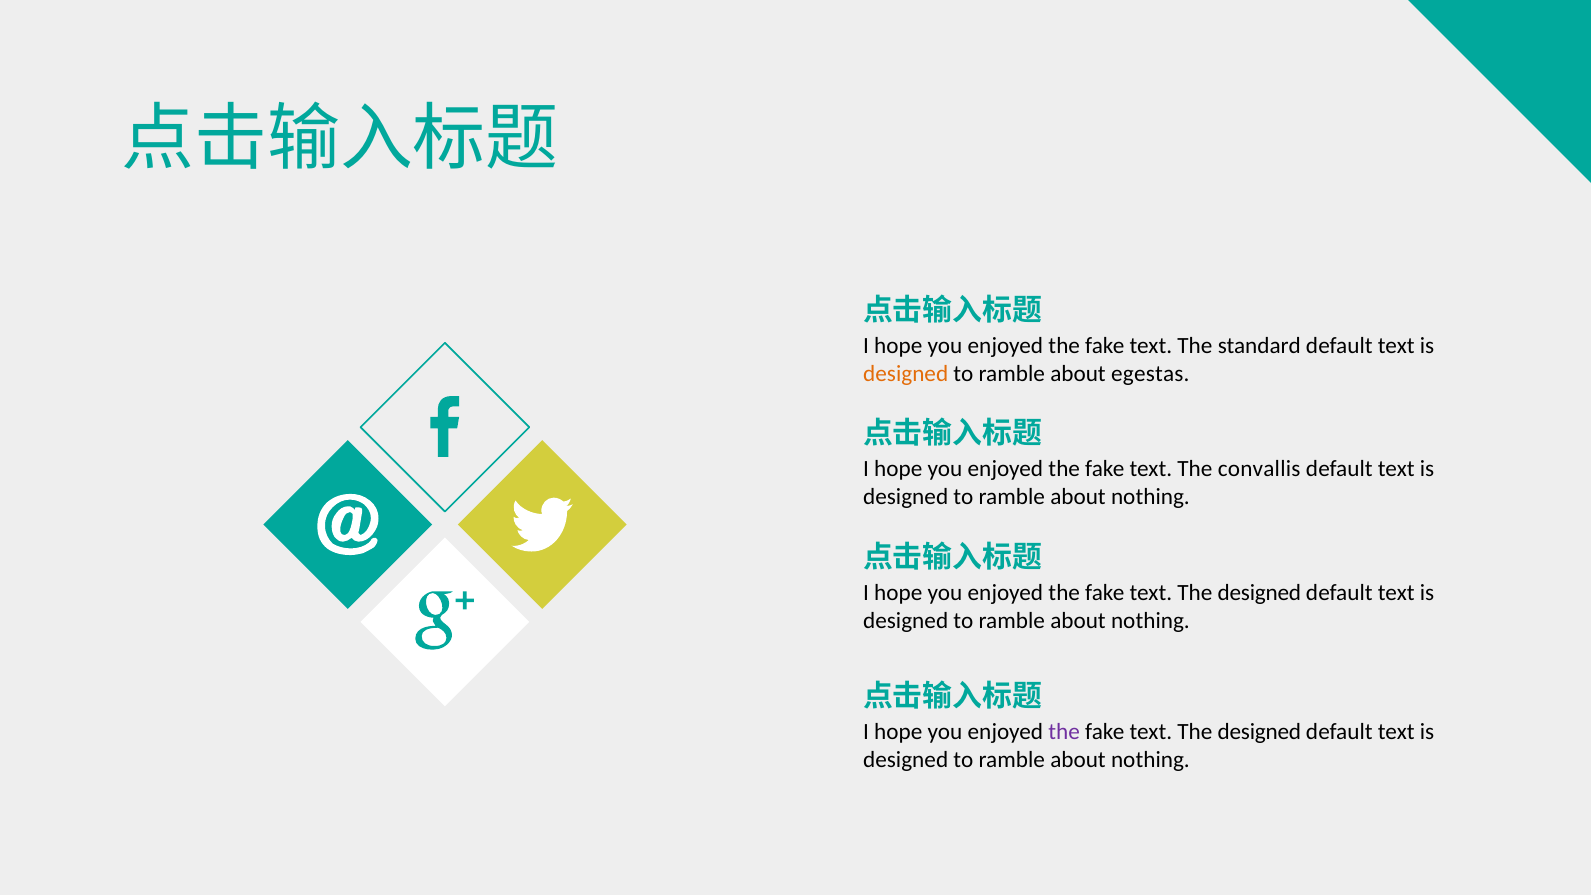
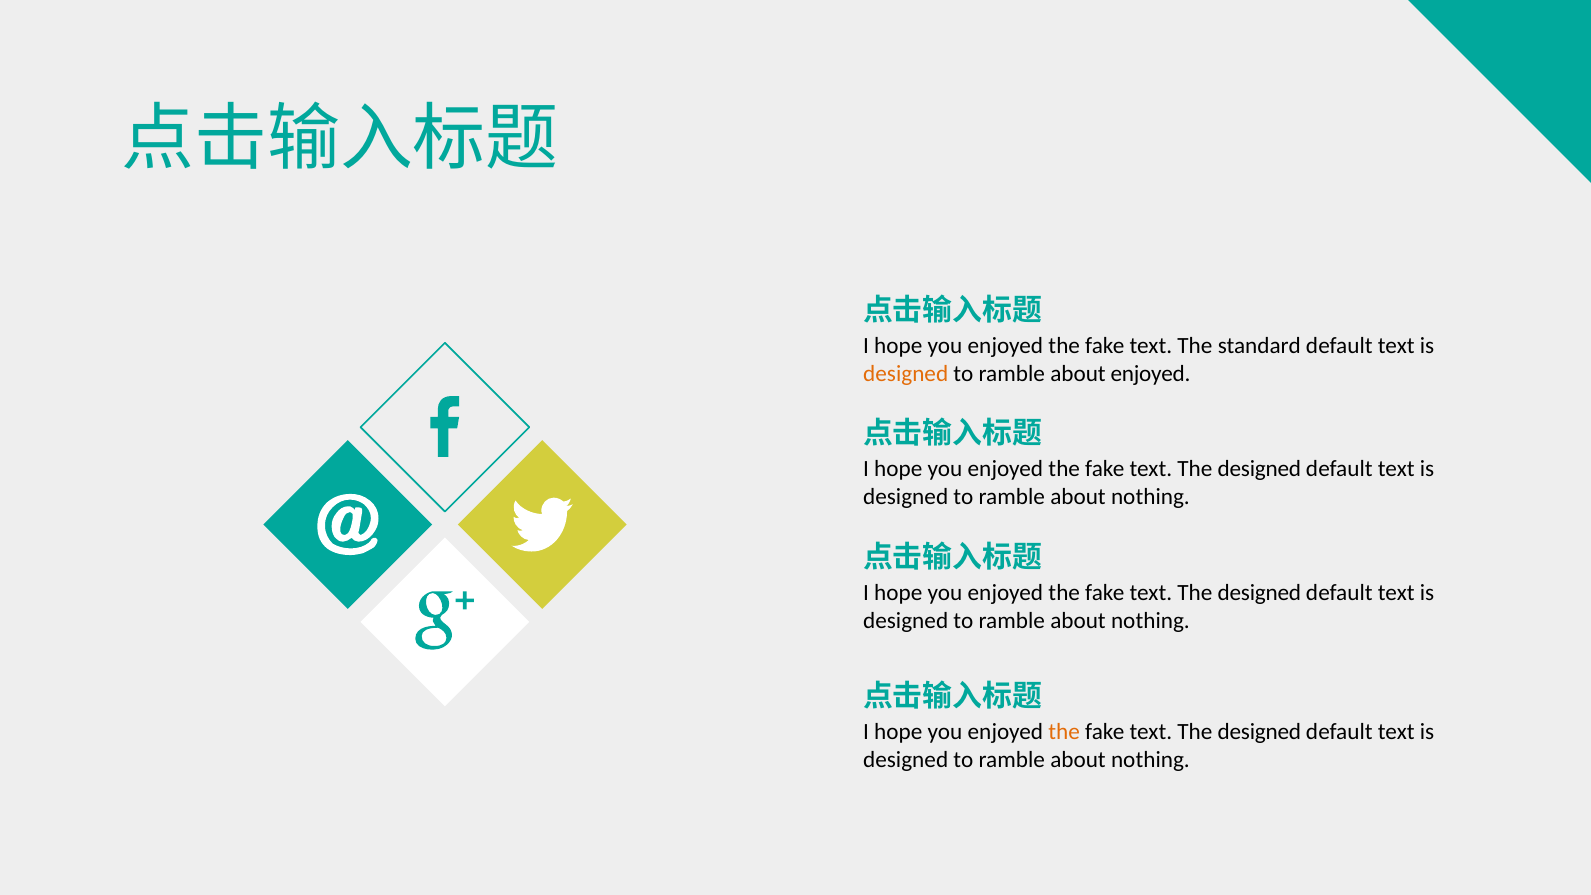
about egestas: egestas -> enjoyed (1151, 373)
convallis: convallis -> designed (1259, 469)
the colour: purple -> orange (1064, 732)
